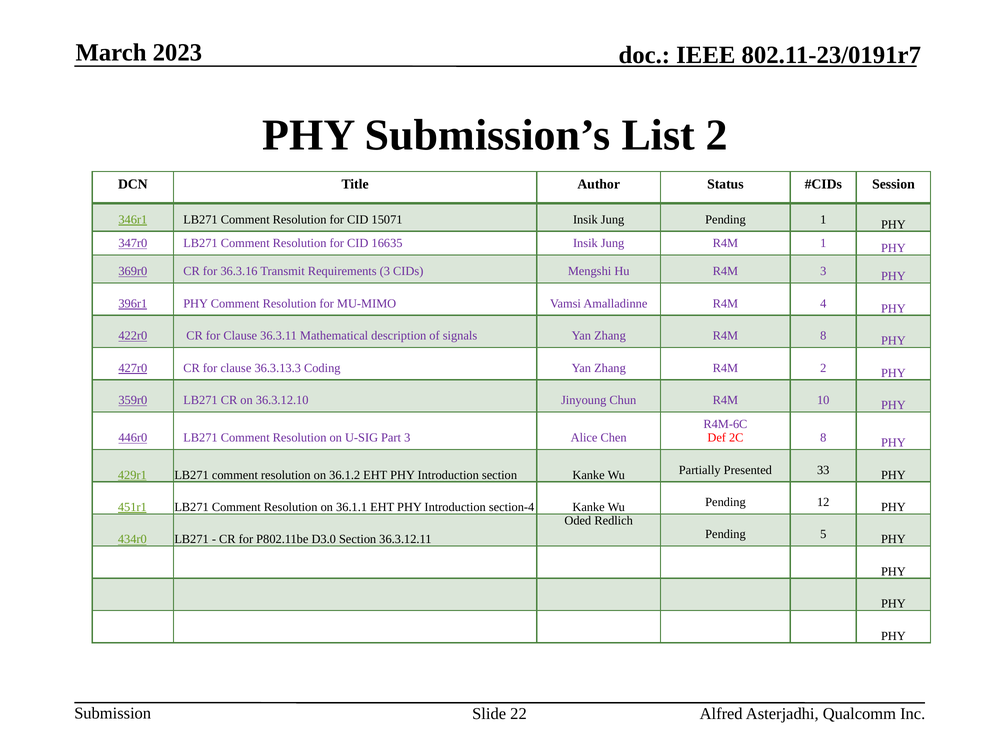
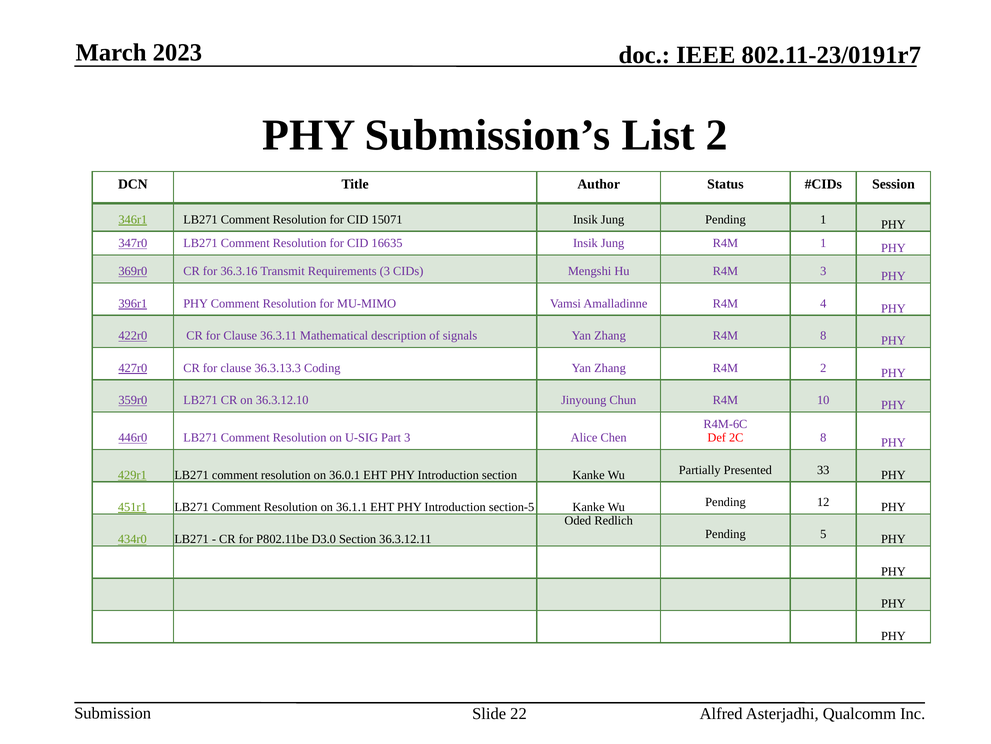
36.1.2: 36.1.2 -> 36.0.1 (345, 474)
section-4: section-4 -> section-5 (512, 507)
